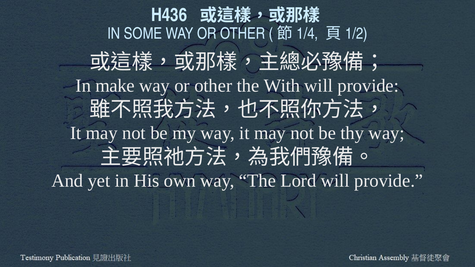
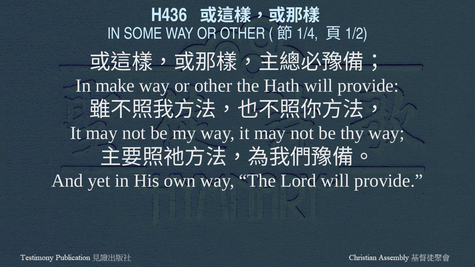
With: With -> Hath (282, 86)
